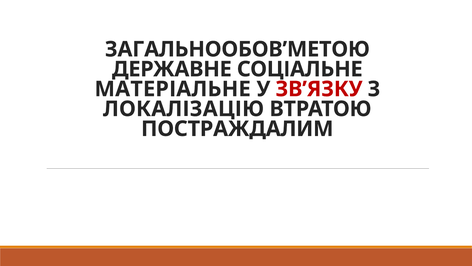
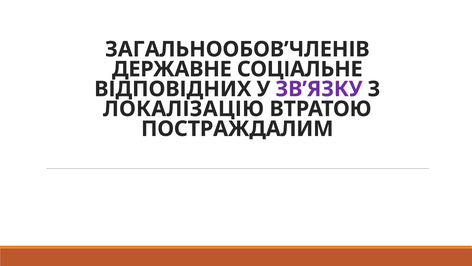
ЗАГАЛЬНООБОВ’МЕТОЮ: ЗАГАЛЬНООБОВ’МЕТОЮ -> ЗАГАЛЬНООБОВ’ЧЛЕНІВ (237, 49)
МАТЕРІАЛЬНЕ: МАТЕРІАЛЬНЕ -> ВІДПОВІДНИХ (173, 89)
ЗВ’ЯЗКУ colour: red -> purple (319, 89)
